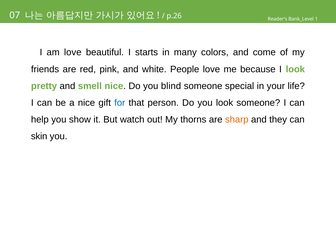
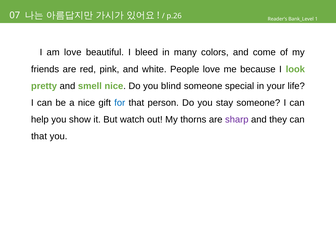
starts: starts -> bleed (147, 52)
you look: look -> stay (225, 103)
sharp colour: orange -> purple (237, 120)
skin: skin -> that (39, 136)
